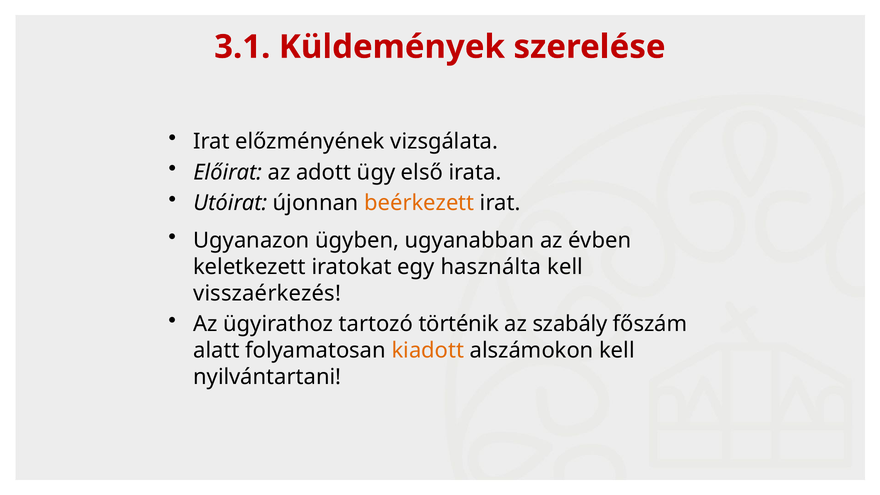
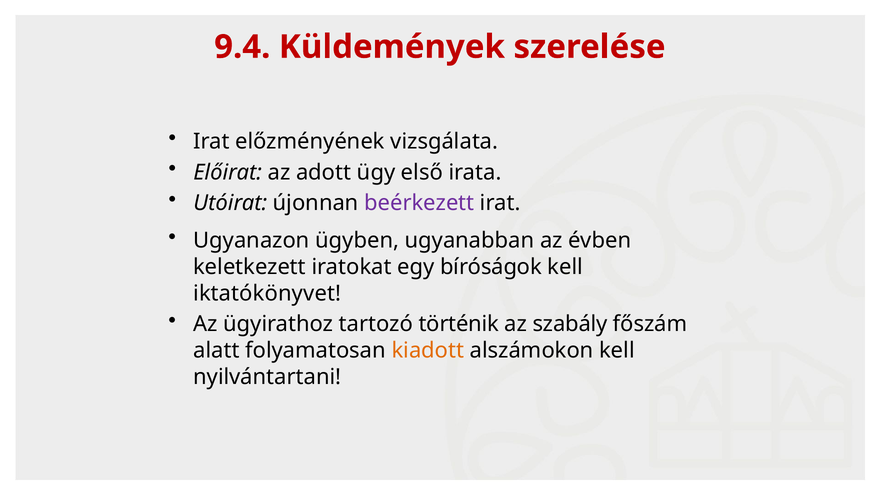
3.1: 3.1 -> 9.4 (242, 47)
beérkezett colour: orange -> purple (419, 203)
használta: használta -> bíróságok (491, 267)
visszaérkezés: visszaérkezés -> iktatókönyvet (267, 293)
